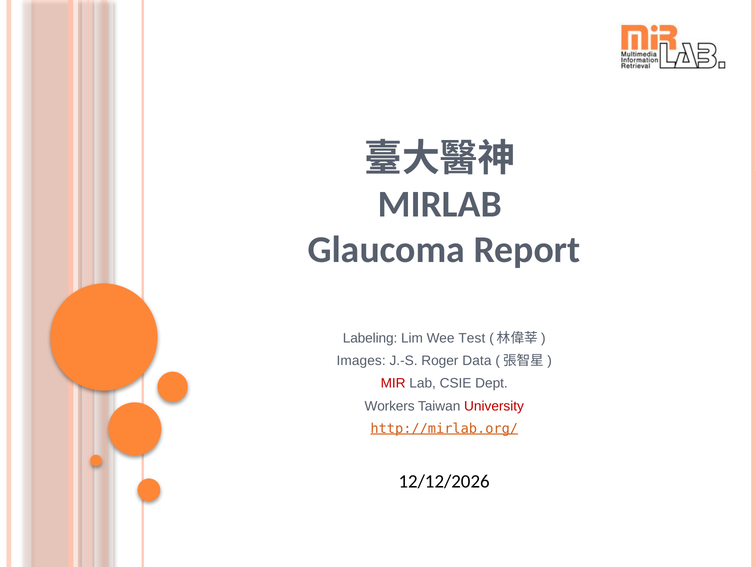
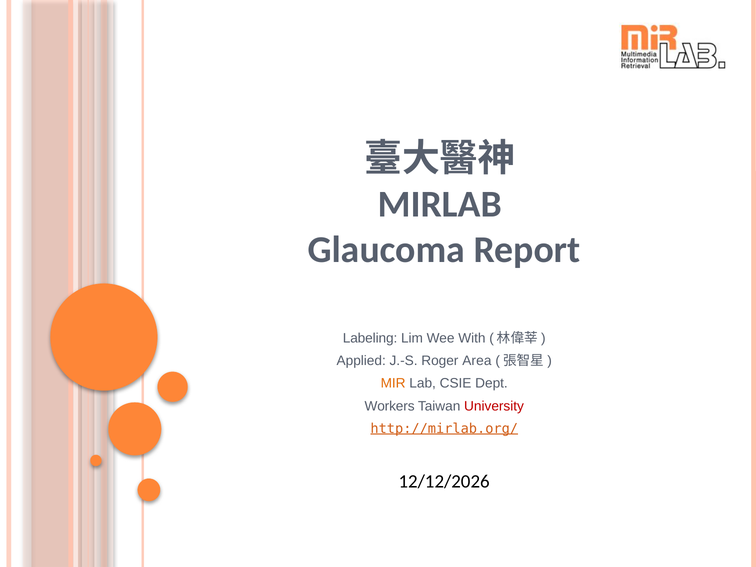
Test: Test -> With (472, 338)
Images: Images -> Applied (361, 361)
Data: Data -> Area (477, 361)
MIR colour: red -> orange (393, 383)
